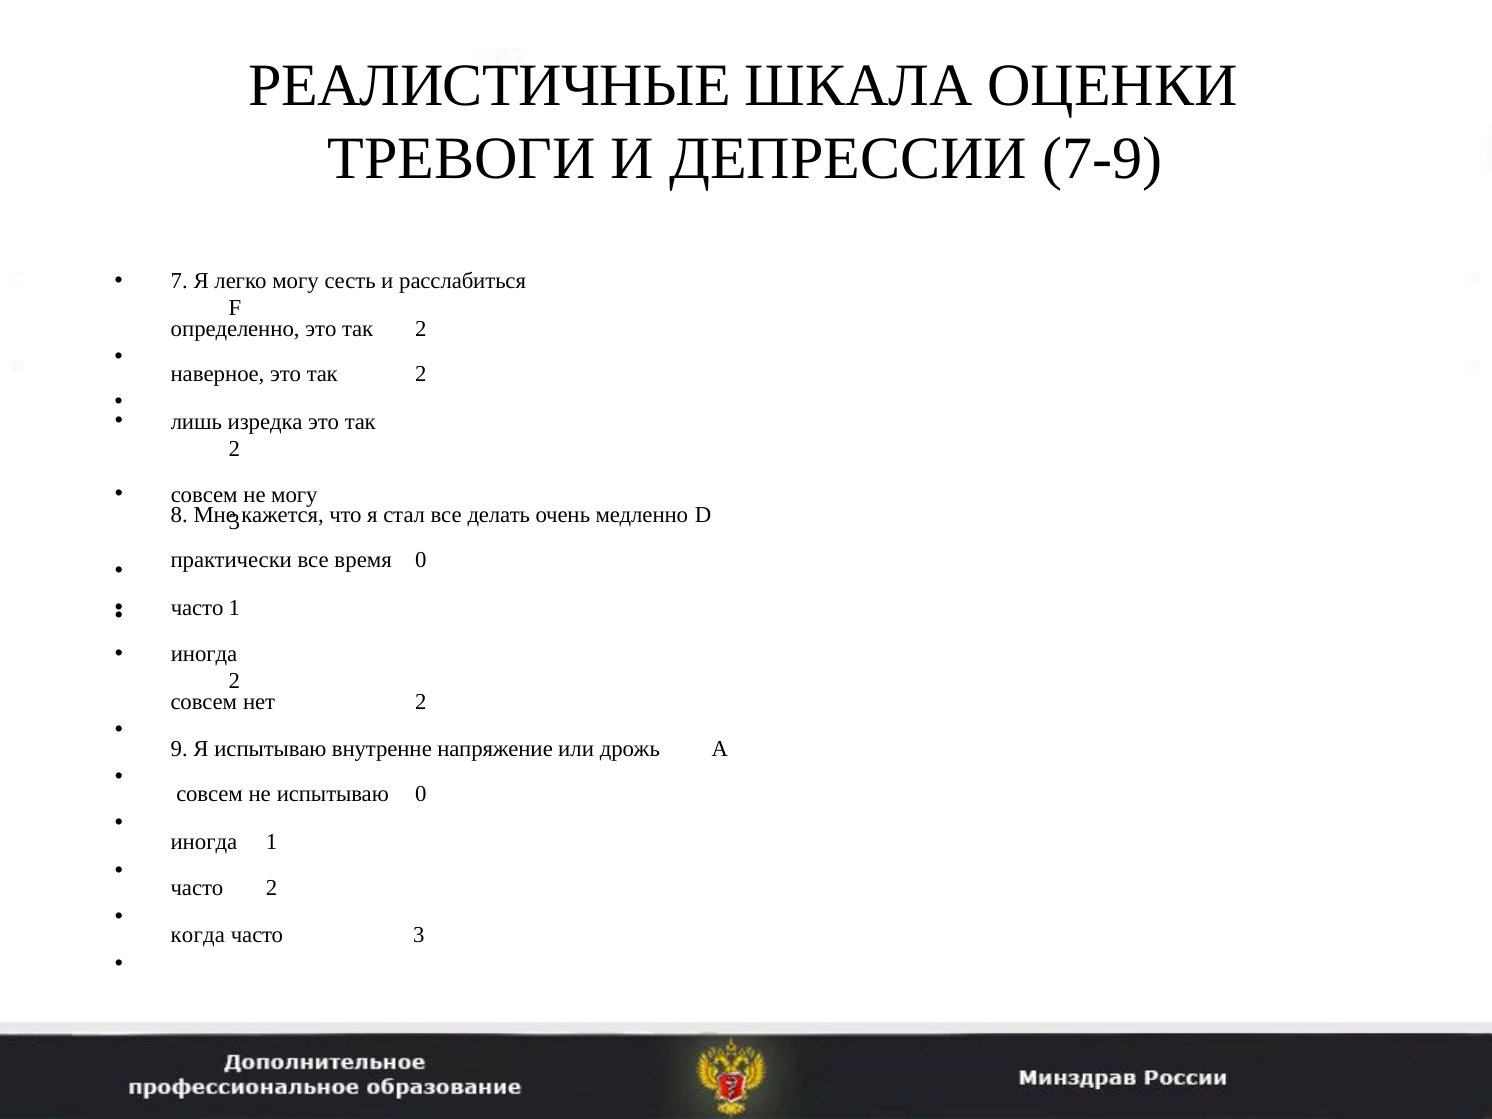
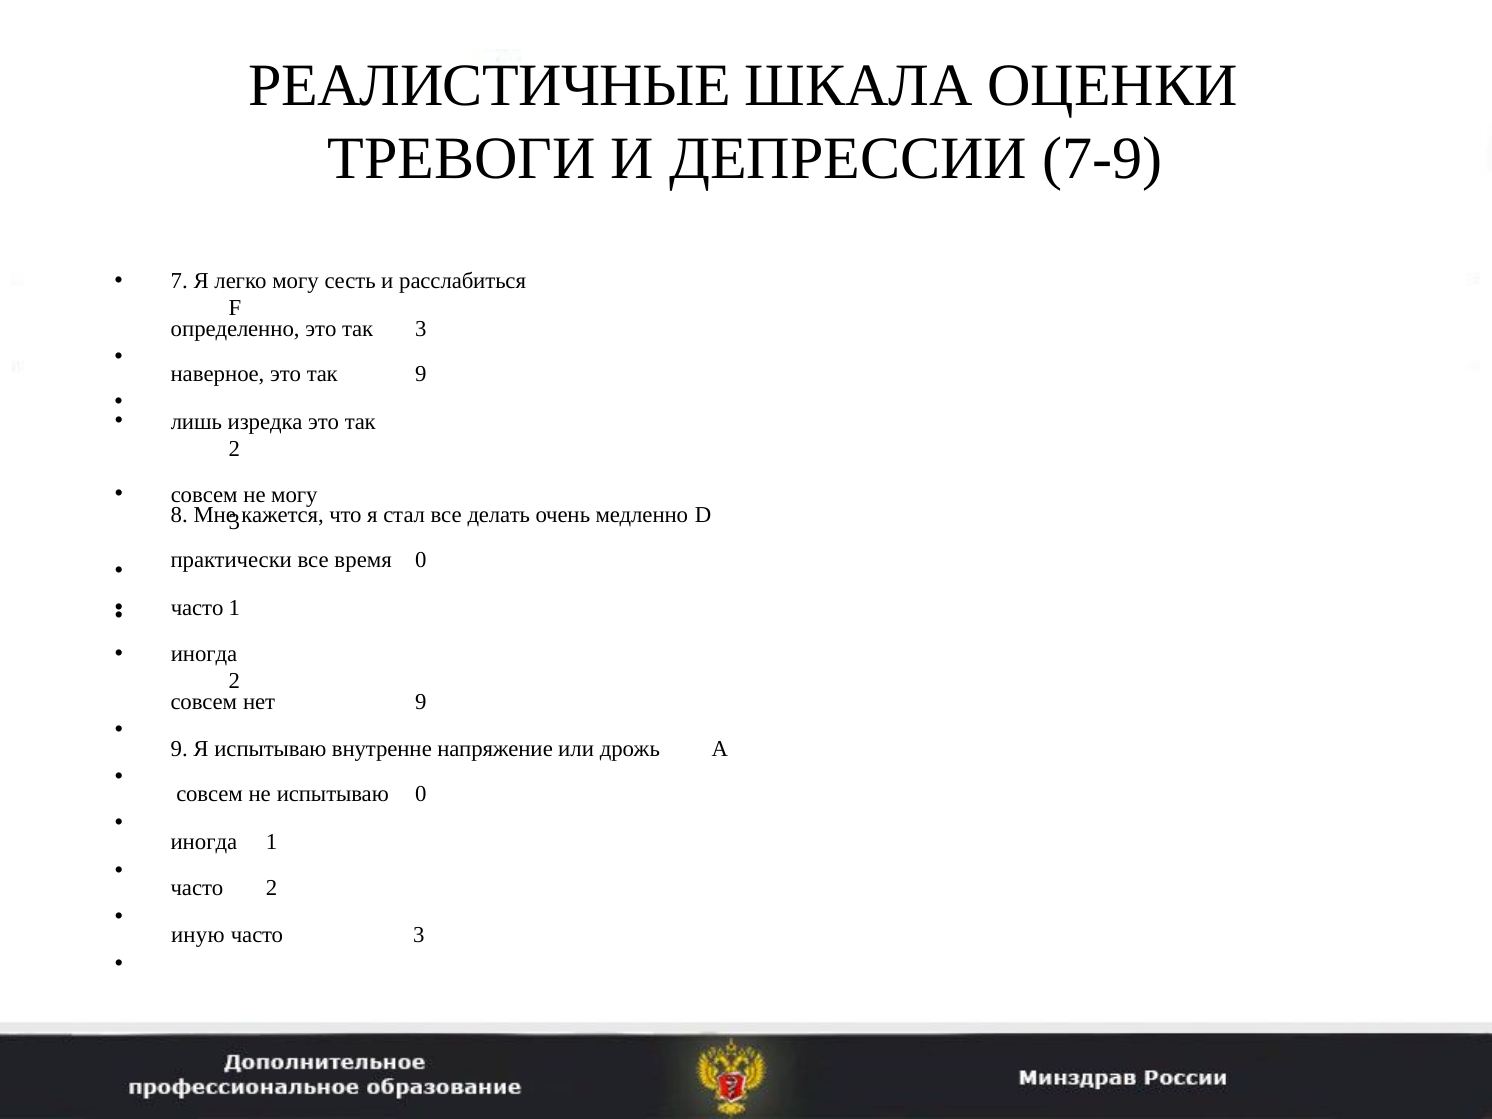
определенно это так 2: 2 -> 3 (421, 329)
наверное это так 2: 2 -> 9 (421, 374)
нет 2: 2 -> 9 (421, 702)
когда: когда -> иную (198, 935)
